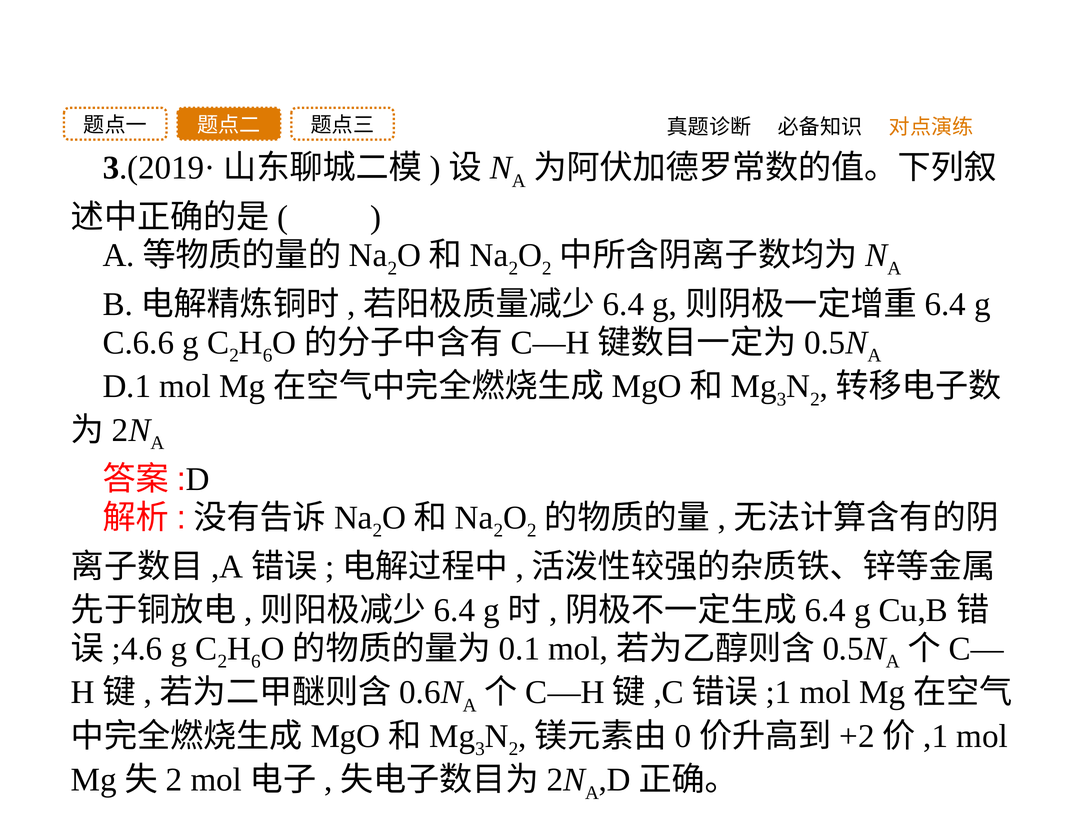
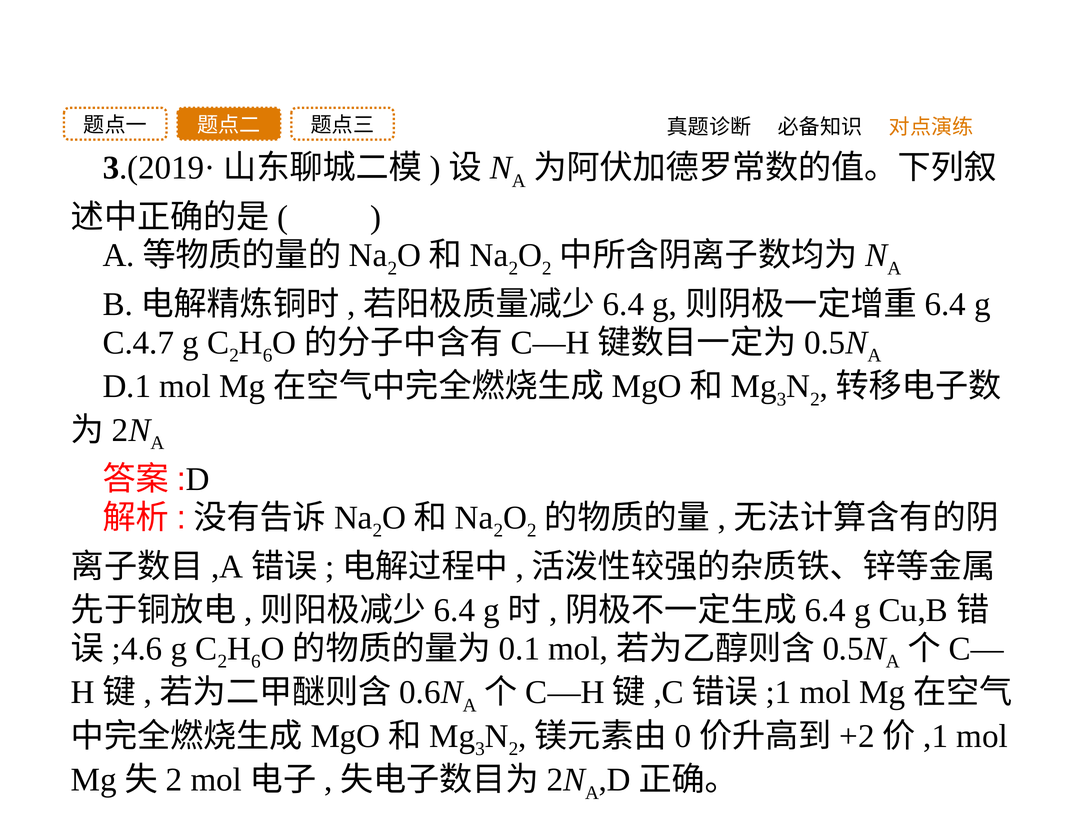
C.6.6: C.6.6 -> C.4.7 (138, 343)
